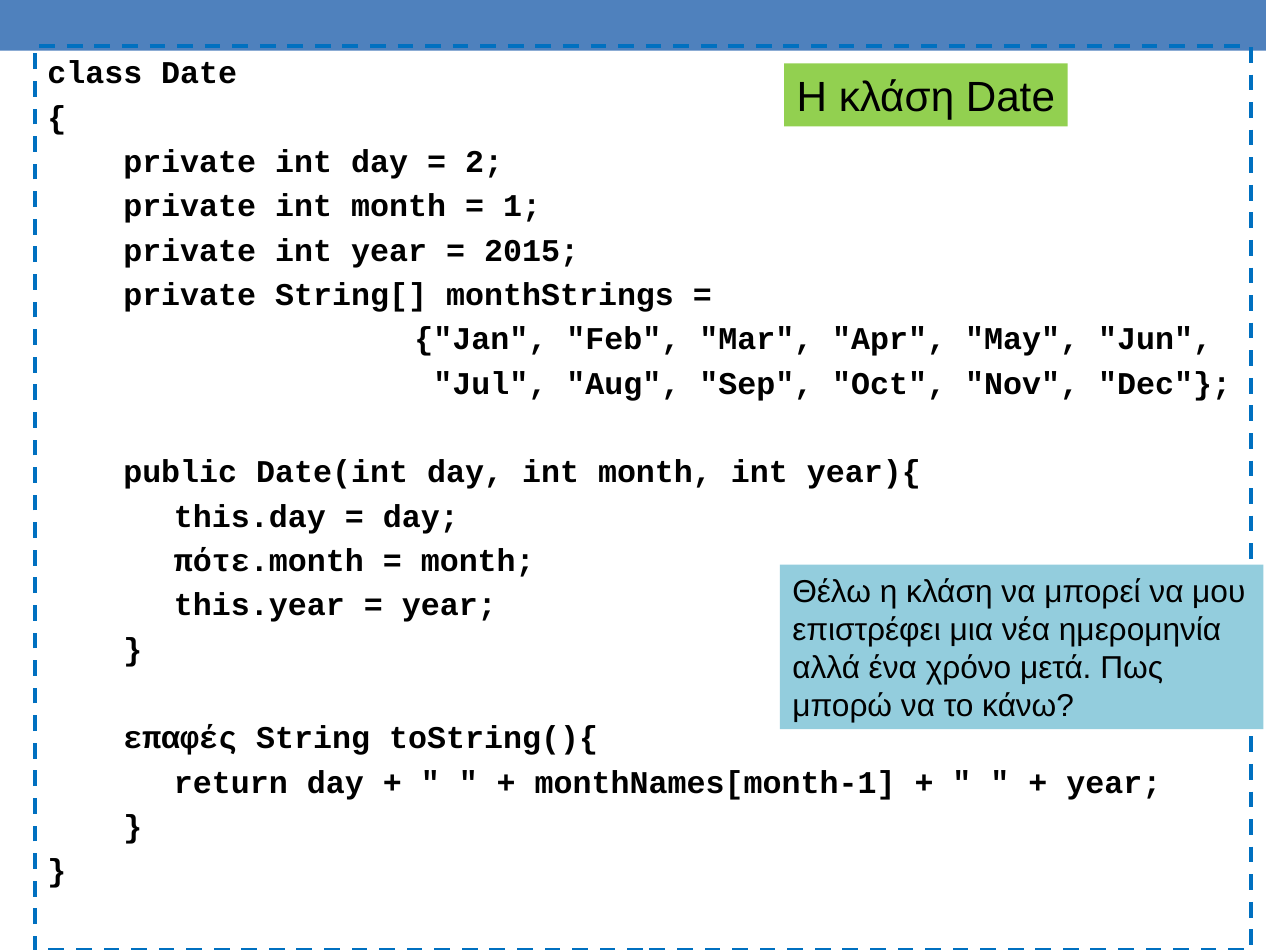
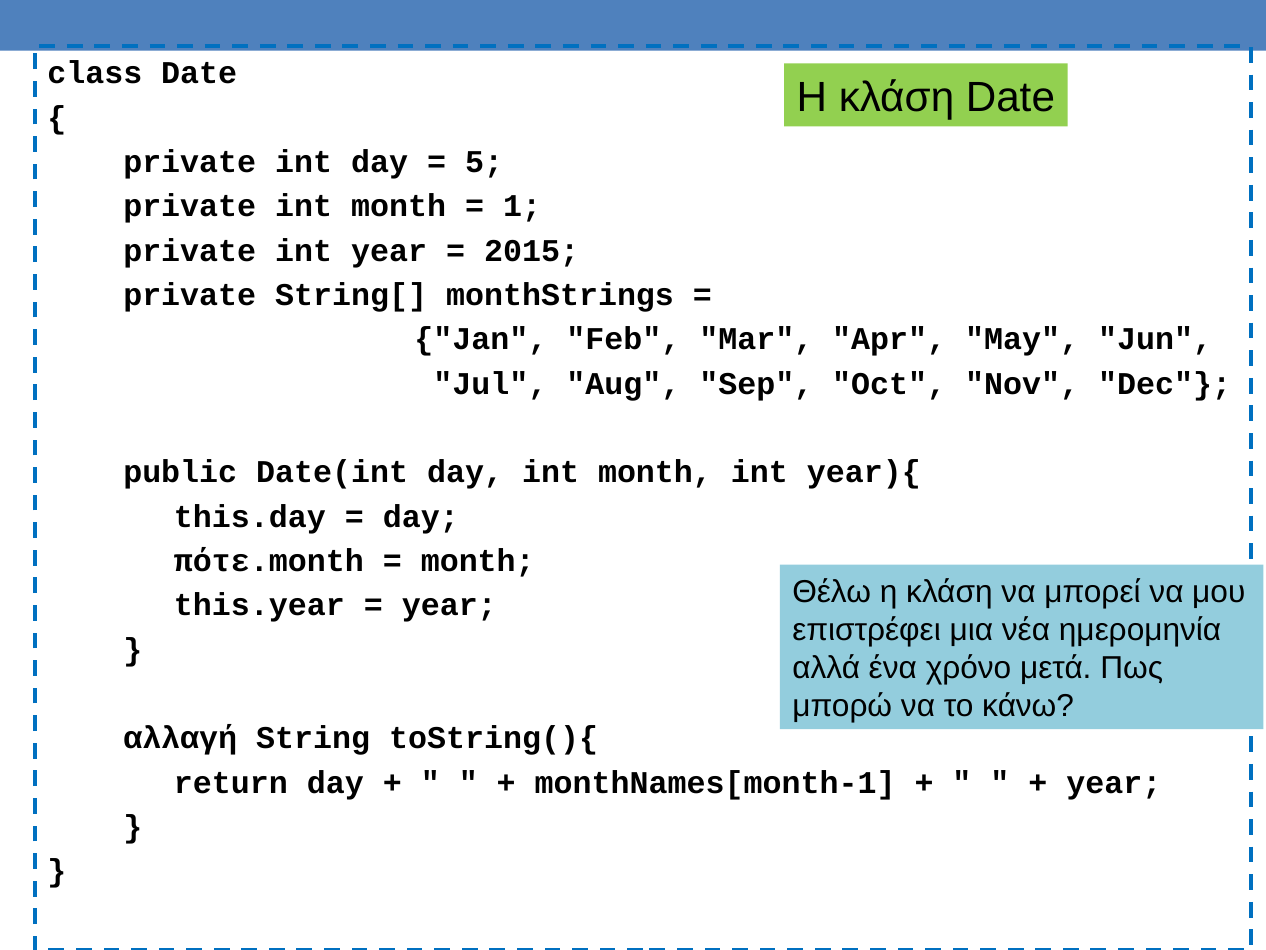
2: 2 -> 5 (484, 162)
επαφές: επαφές -> αλλαγή (180, 738)
